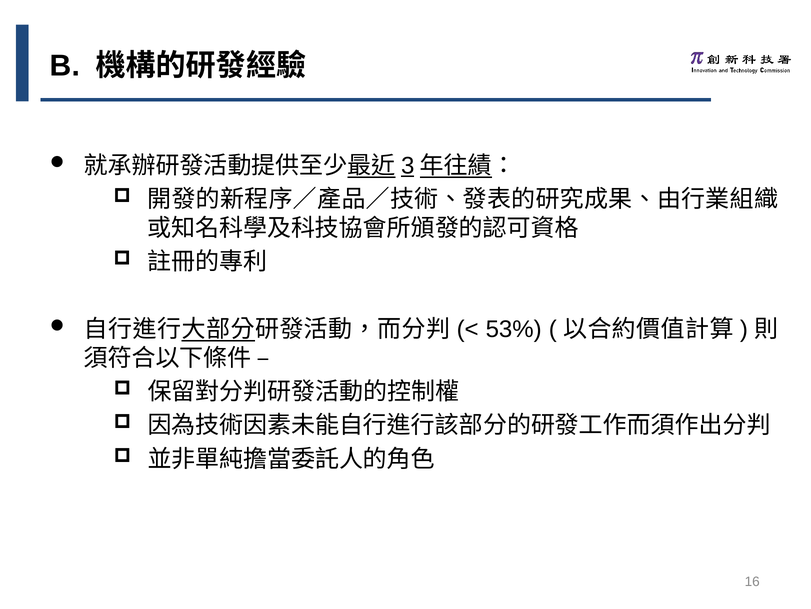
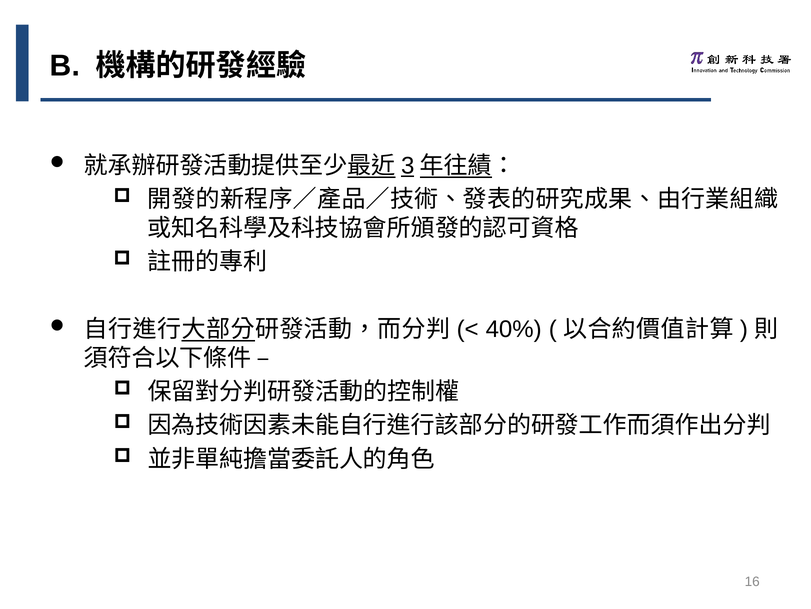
53%: 53% -> 40% (514, 329)
